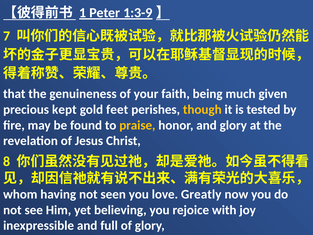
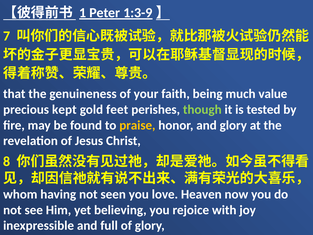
given: given -> value (273, 94)
though colour: yellow -> light green (202, 109)
Greatly: Greatly -> Heaven (201, 194)
